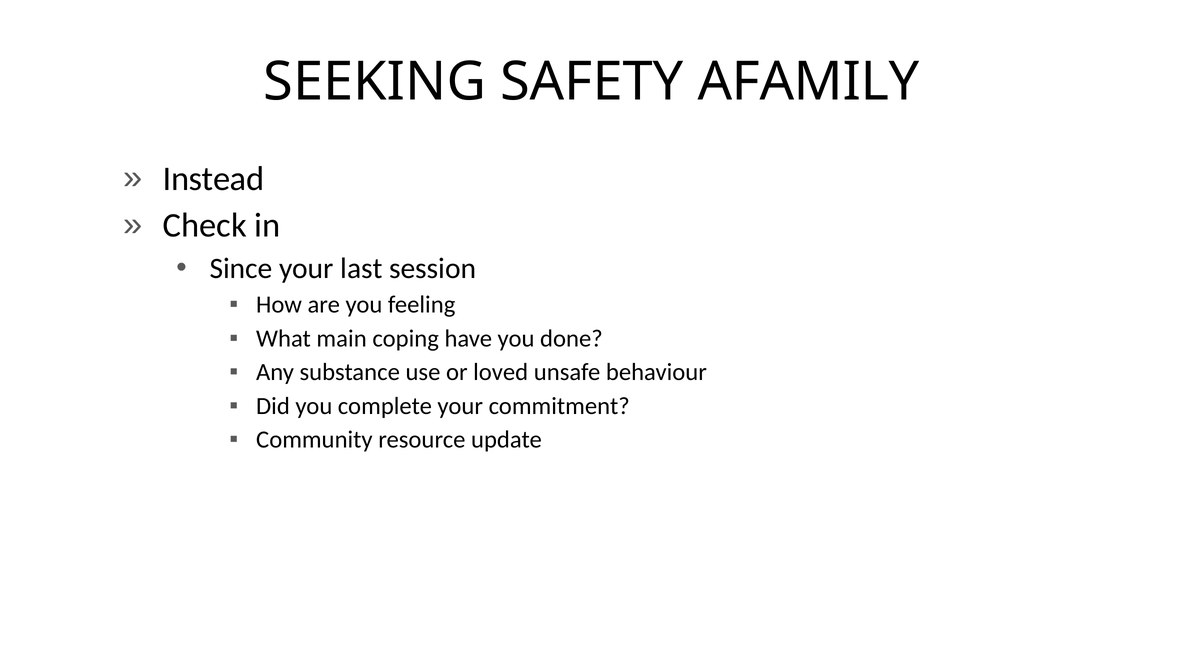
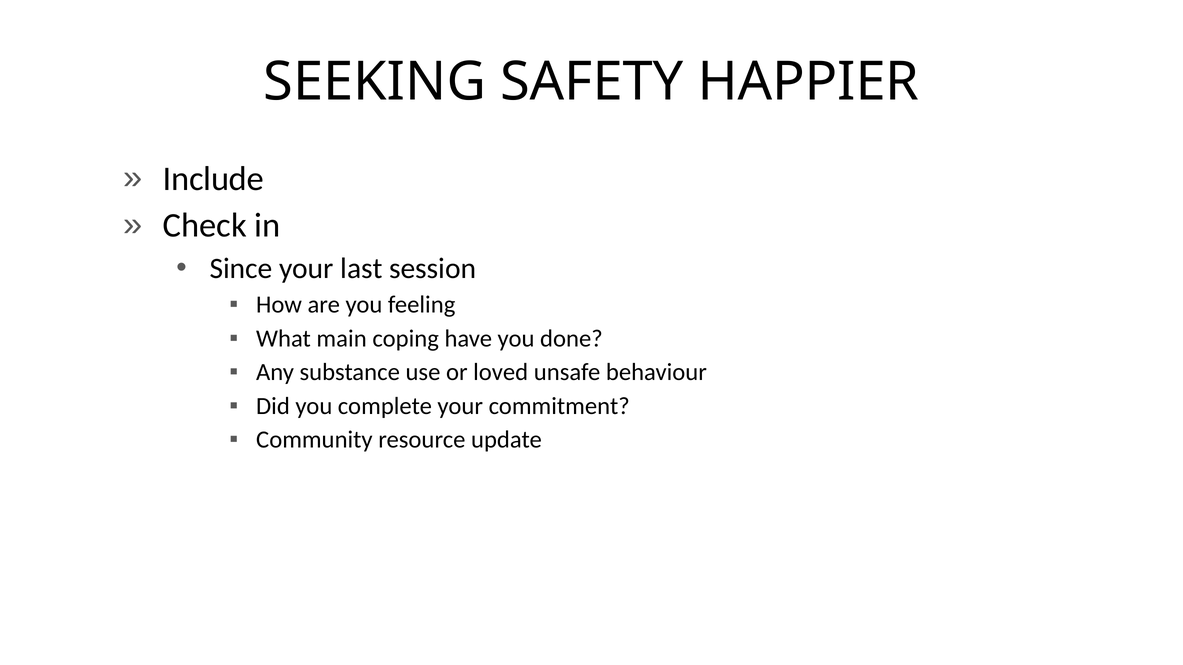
AFAMILY: AFAMILY -> HAPPIER (808, 82)
Instead: Instead -> Include (213, 179)
